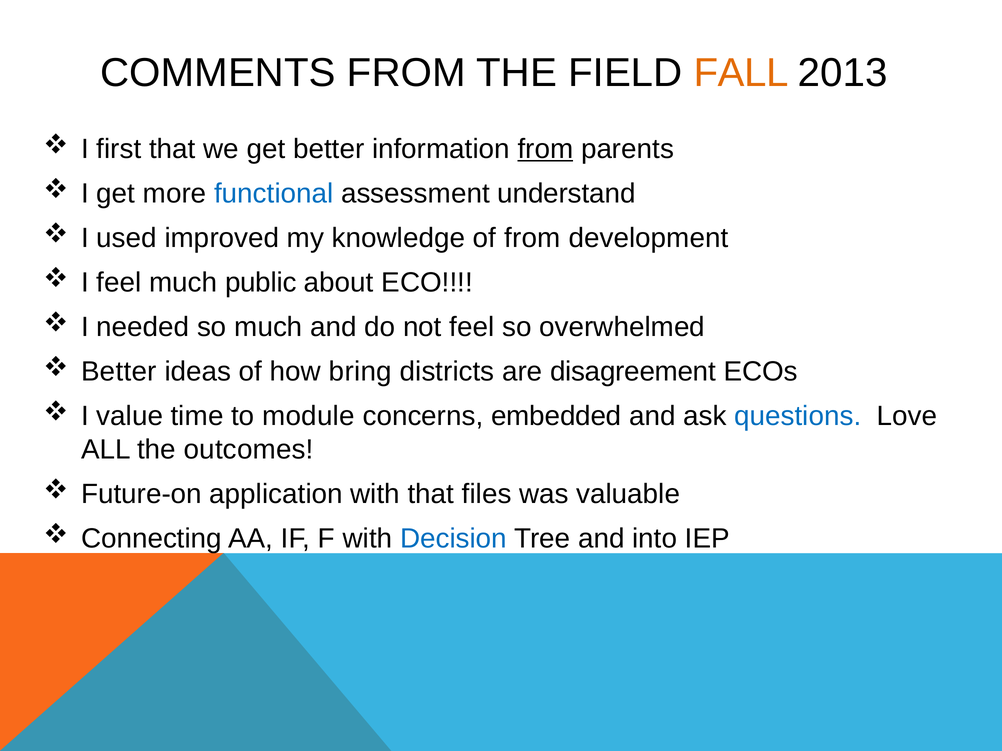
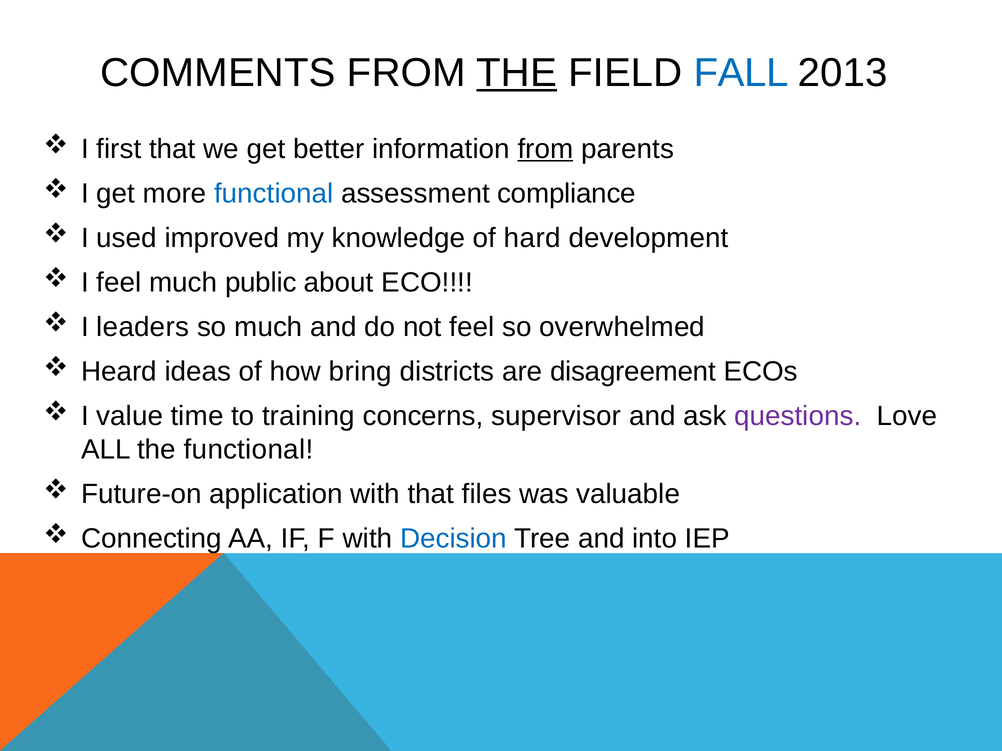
THE underline: none -> present (517, 73)
FALL colour: orange -> blue (741, 73)
understand: understand -> compliance (567, 194)
of from: from -> hard (532, 238)
needed: needed -> leaders (143, 327)
Better: Better -> Heard (119, 372)
module: module -> training (308, 416)
embedded: embedded -> supervisor (556, 416)
questions colour: blue -> purple (798, 416)
the outcomes: outcomes -> functional (249, 450)
